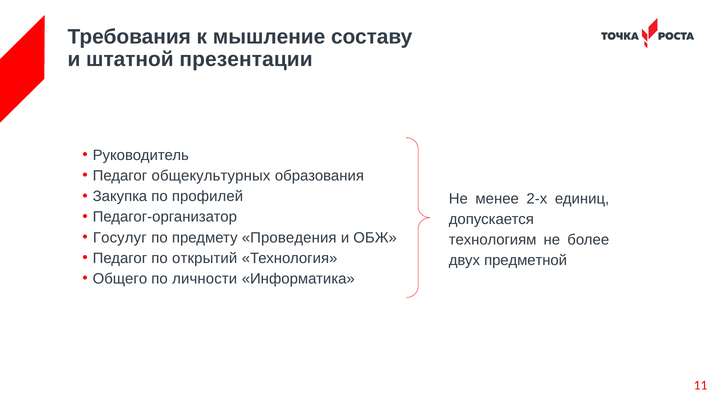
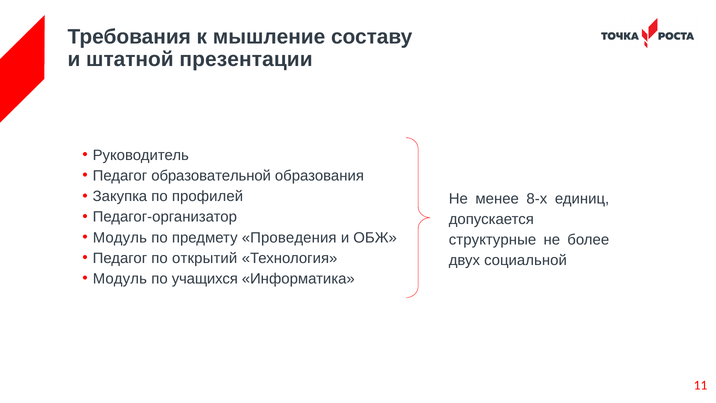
общекультурных: общекультурных -> образовательной (211, 176)
2-х: 2-х -> 8-х (537, 199)
Госулуг: Госулуг -> Модуль (120, 238)
технологиям: технологиям -> структурные (493, 240)
предметной: предметной -> социальной (525, 260)
Общего: Общего -> Модуль (120, 279)
личности: личности -> учащихся (205, 279)
